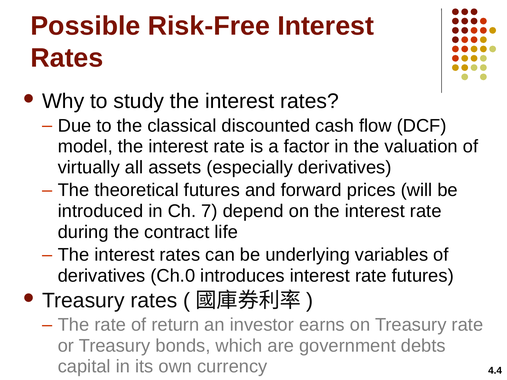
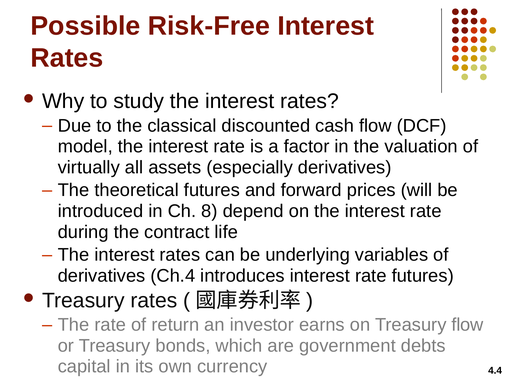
7: 7 -> 8 (209, 211)
Ch.0: Ch.0 -> Ch.4 (173, 276)
Treasury rate: rate -> flow (468, 325)
